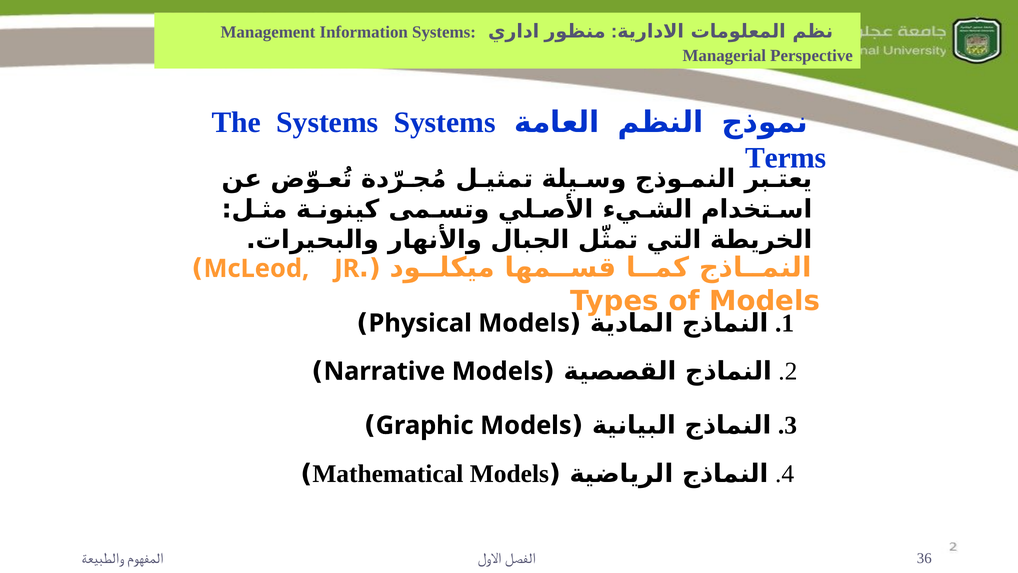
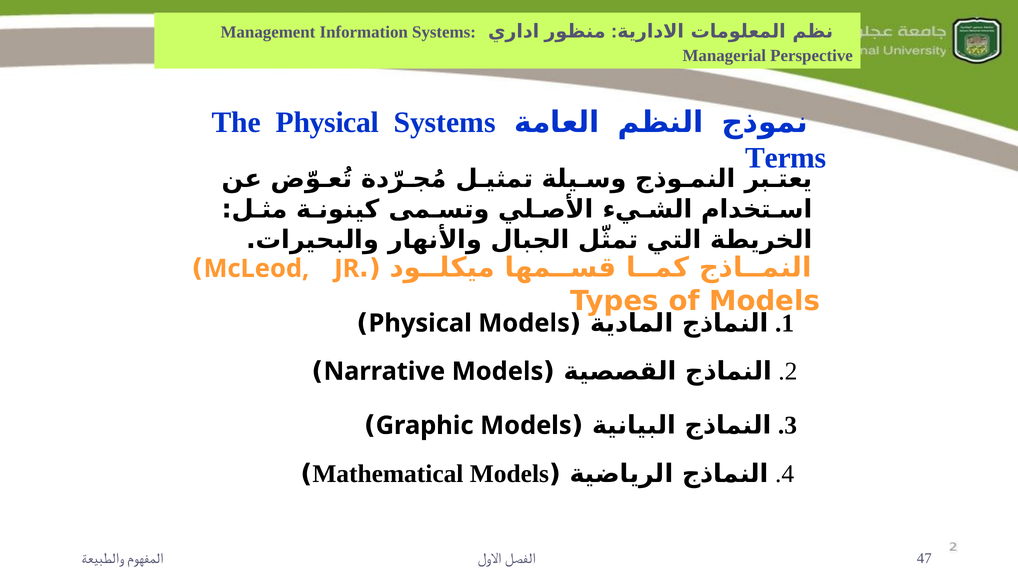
The Systems: Systems -> Physical (327, 122)
36: 36 -> 47 (924, 558)
